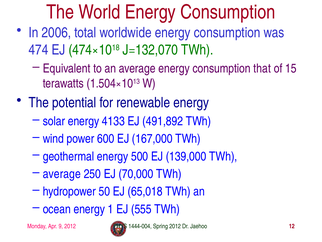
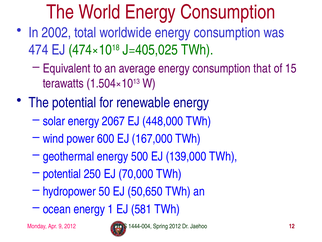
2006: 2006 -> 2002 (56, 33)
J=132,070: J=132,070 -> J=405,025 (150, 50)
4133: 4133 -> 2067 (113, 121)
491,892: 491,892 -> 448,000 (163, 121)
average: average -> potential (62, 174)
65,018: 65,018 -> 50,650 (145, 191)
555: 555 -> 581 (141, 209)
